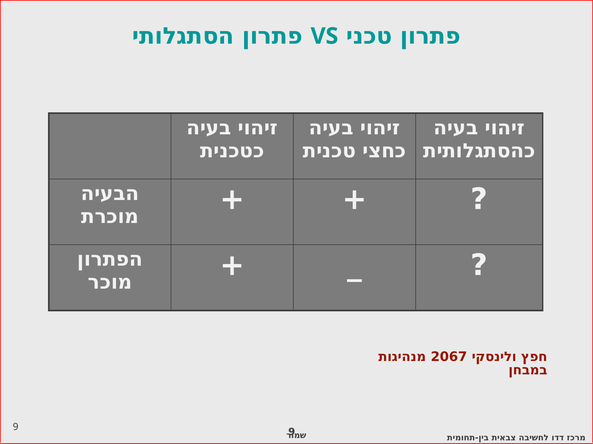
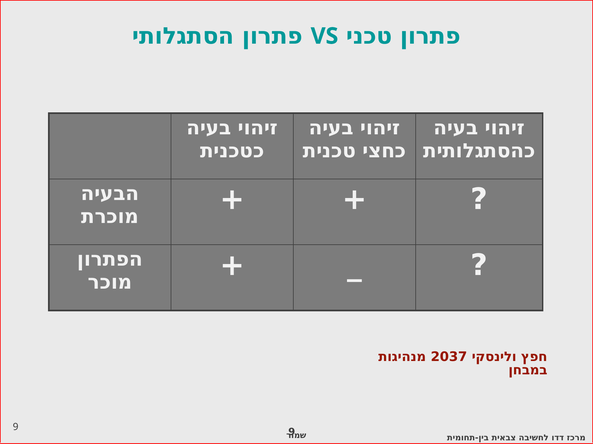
2067: 2067 -> 2037 (449, 358)
